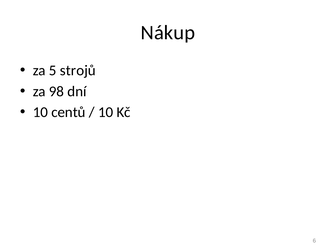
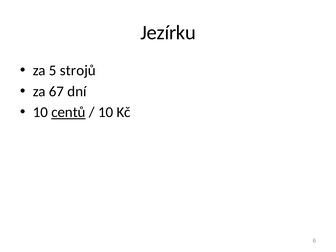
Nákup: Nákup -> Jezírku (168, 33)
98: 98 -> 67 (56, 91)
centů underline: none -> present (68, 112)
